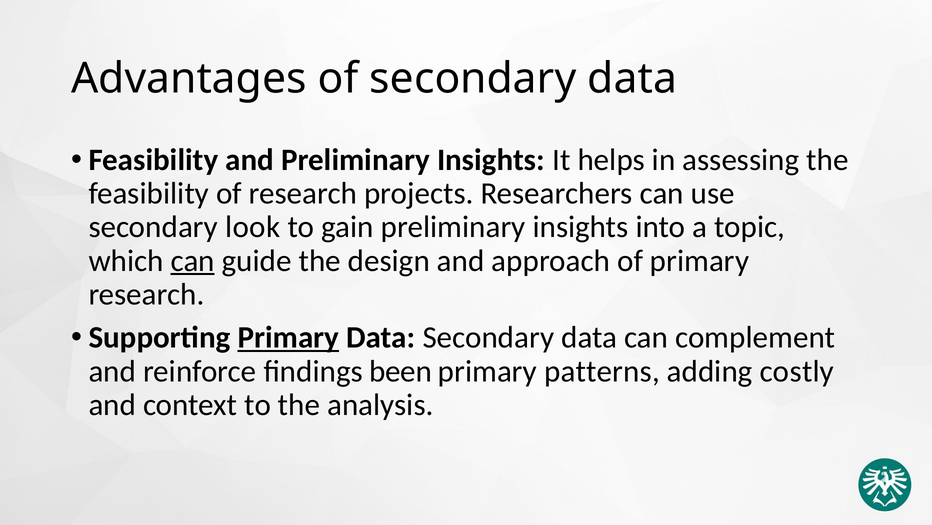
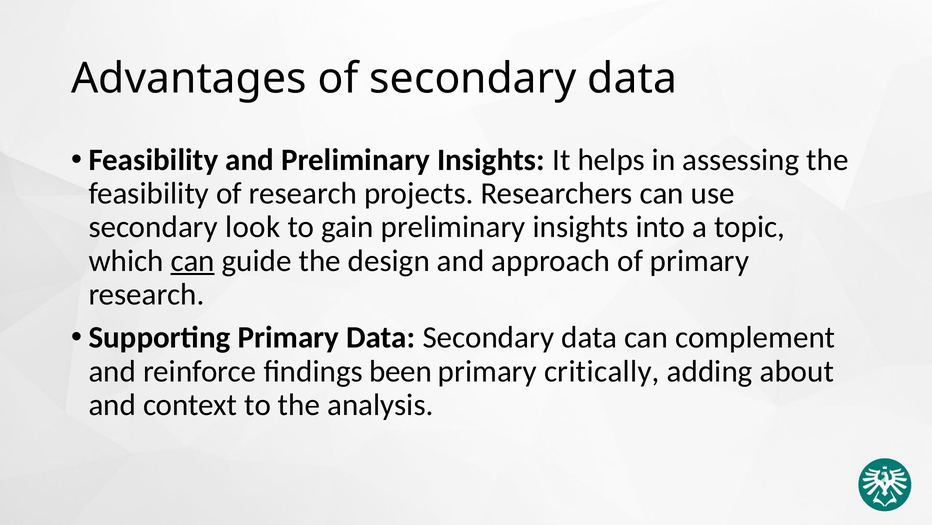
Primary underline: present -> none (288, 337)
patterns: patterns -> critically (602, 371)
costly: costly -> about (797, 371)
